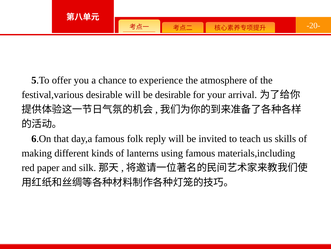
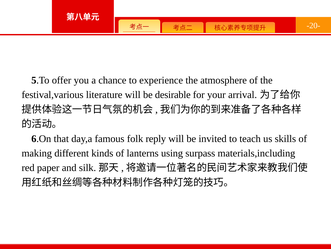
festival,various desirable: desirable -> literature (104, 95)
using famous: famous -> surpass (200, 153)
